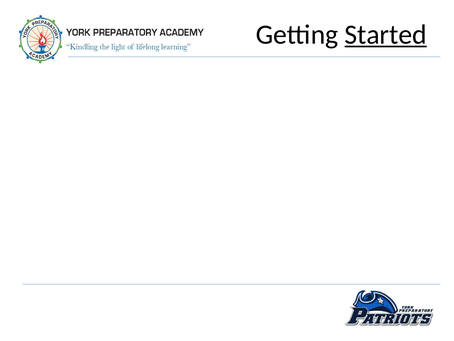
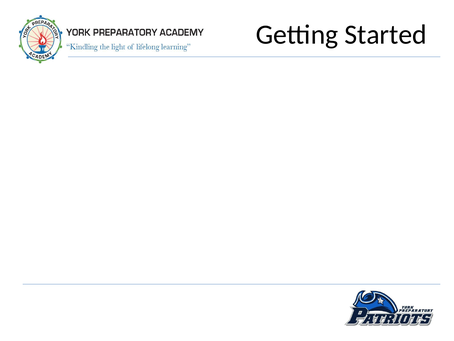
Started underline: present -> none (386, 34)
